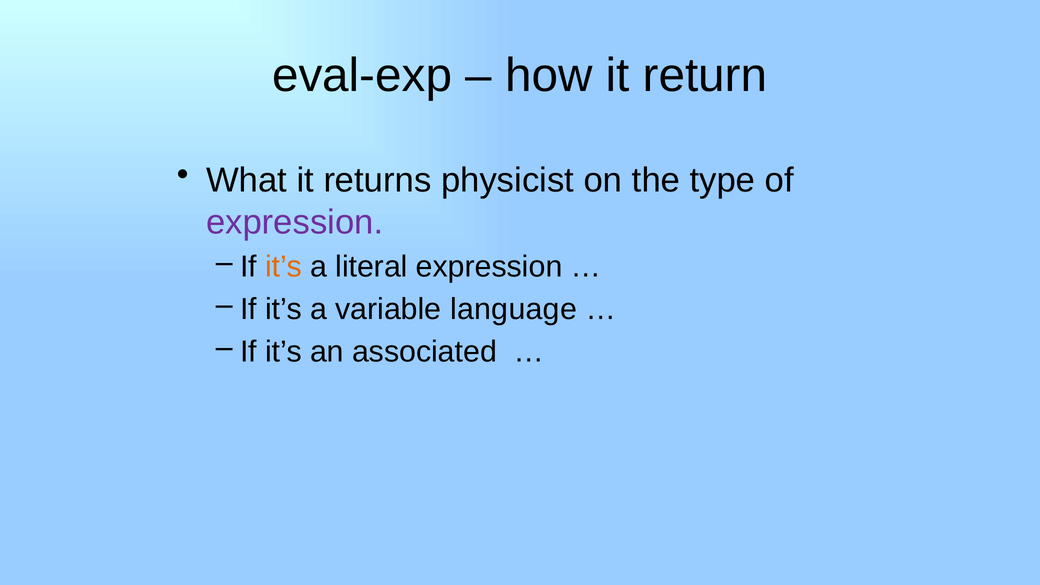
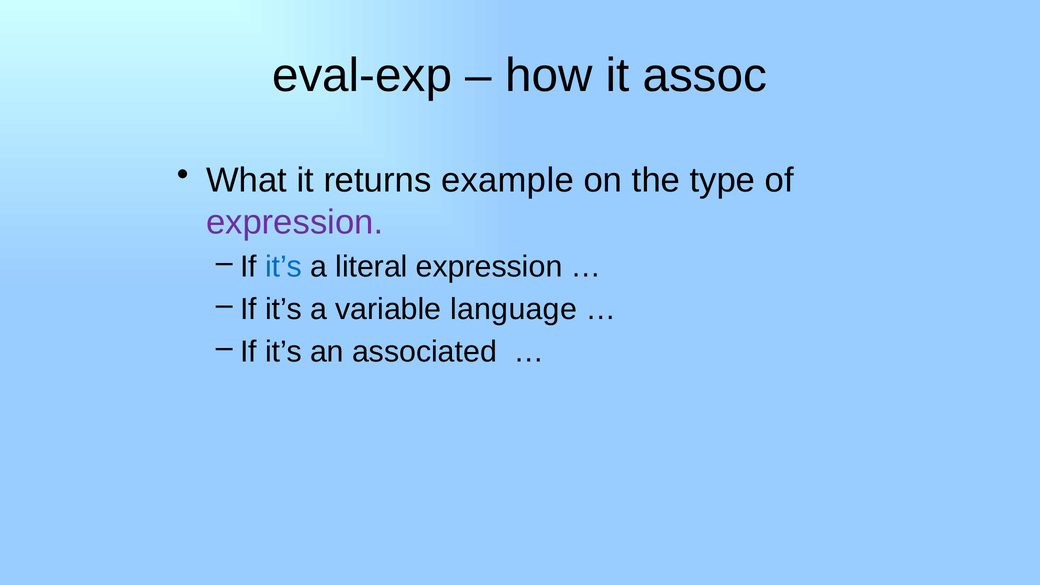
return: return -> assoc (705, 76)
physicist: physicist -> example (507, 181)
it’s colour: orange -> blue (284, 267)
